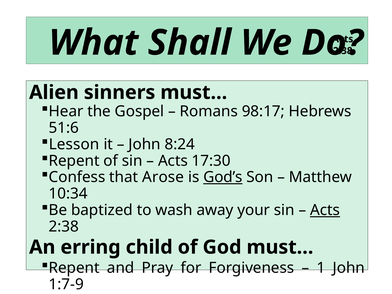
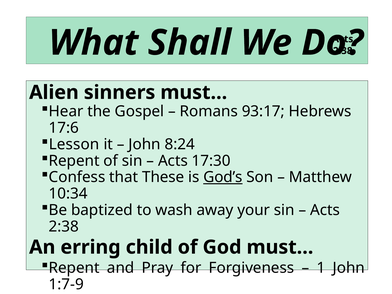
98:17: 98:17 -> 93:17 (263, 111)
51:6: 51:6 -> 17:6 (64, 128)
Arose: Arose -> These (163, 177)
Acts underline: present -> none (325, 210)
